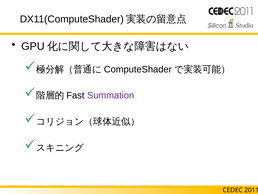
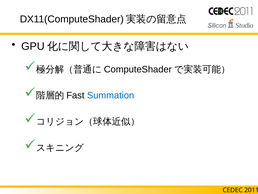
Summation colour: purple -> blue (111, 95)
